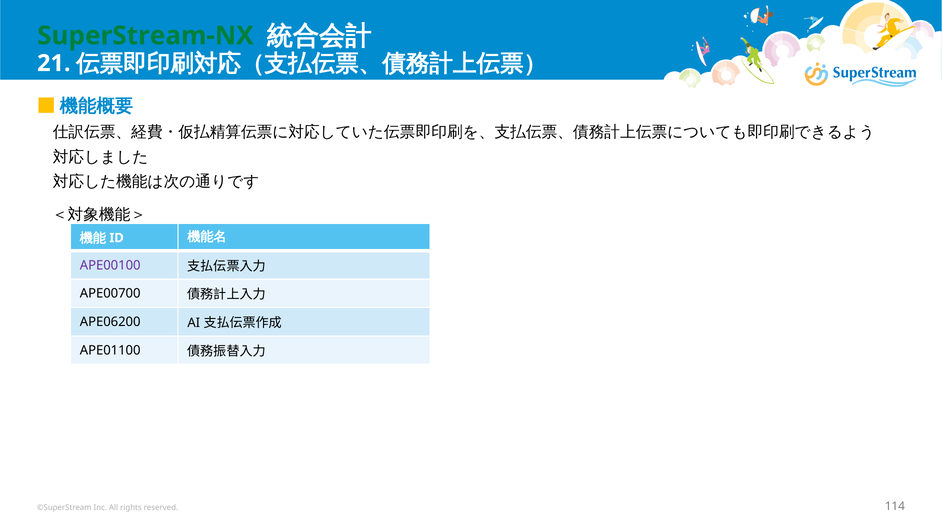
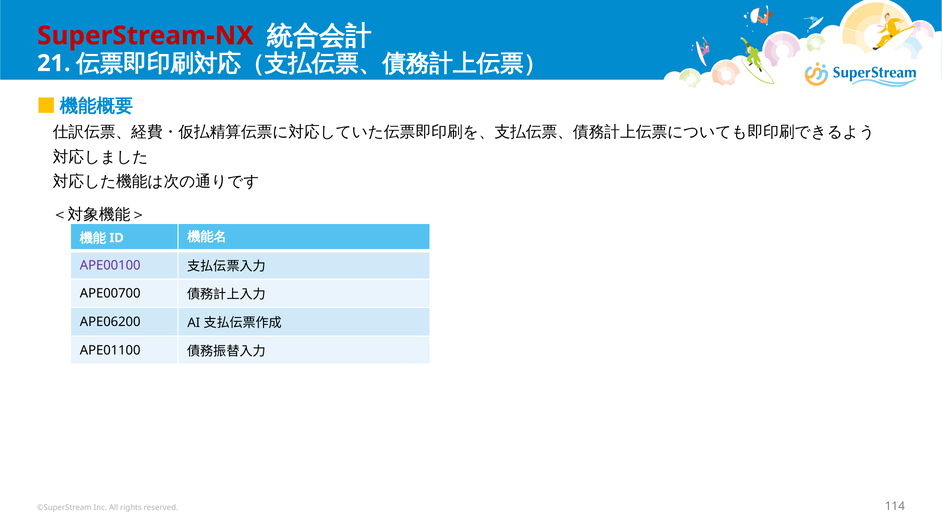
SuperStream-NX colour: green -> red (145, 36)
